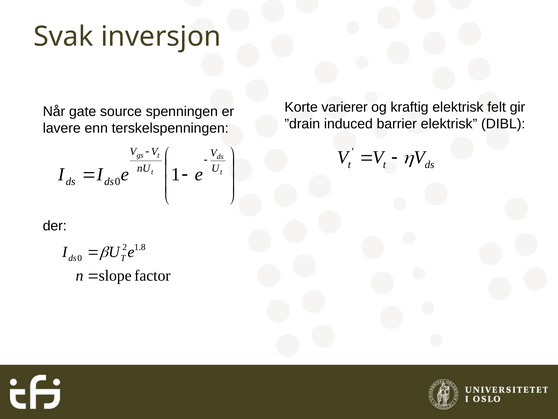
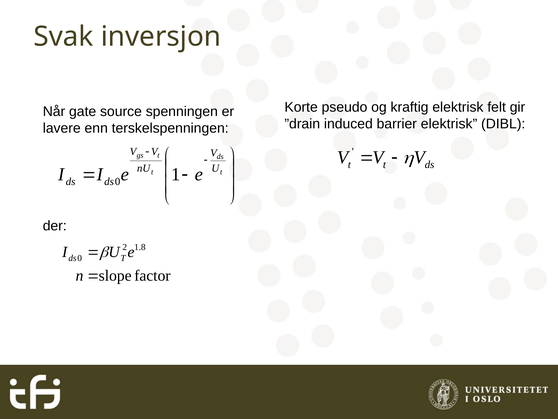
varierer: varierer -> pseudo (345, 107)
